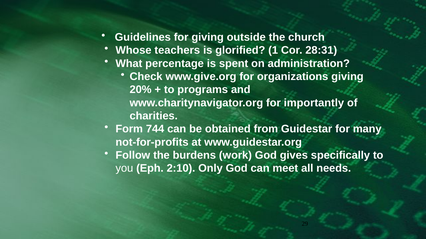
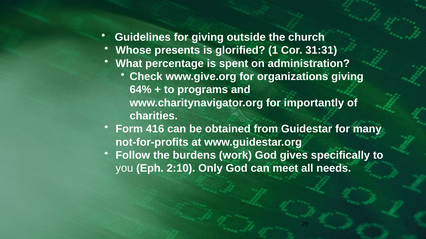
teachers: teachers -> presents (177, 50)
28:31: 28:31 -> 31:31 (321, 50)
20%: 20% -> 64% (141, 90)
744: 744 -> 416 (155, 129)
